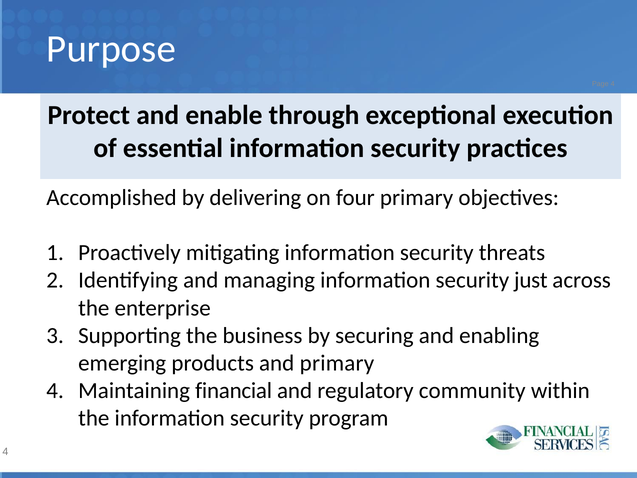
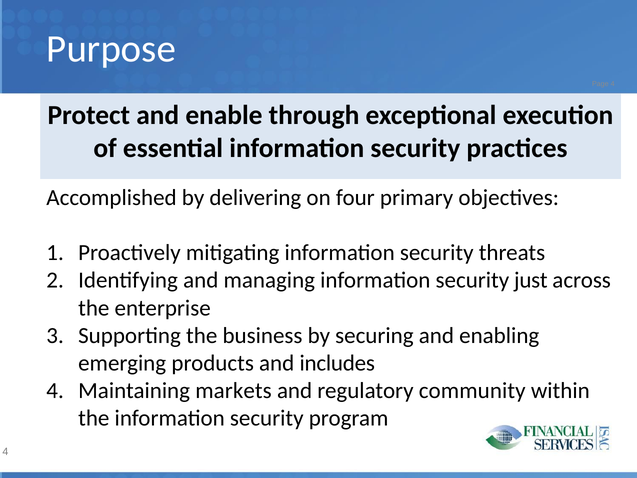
and primary: primary -> includes (337, 363)
financial: financial -> markets (233, 391)
